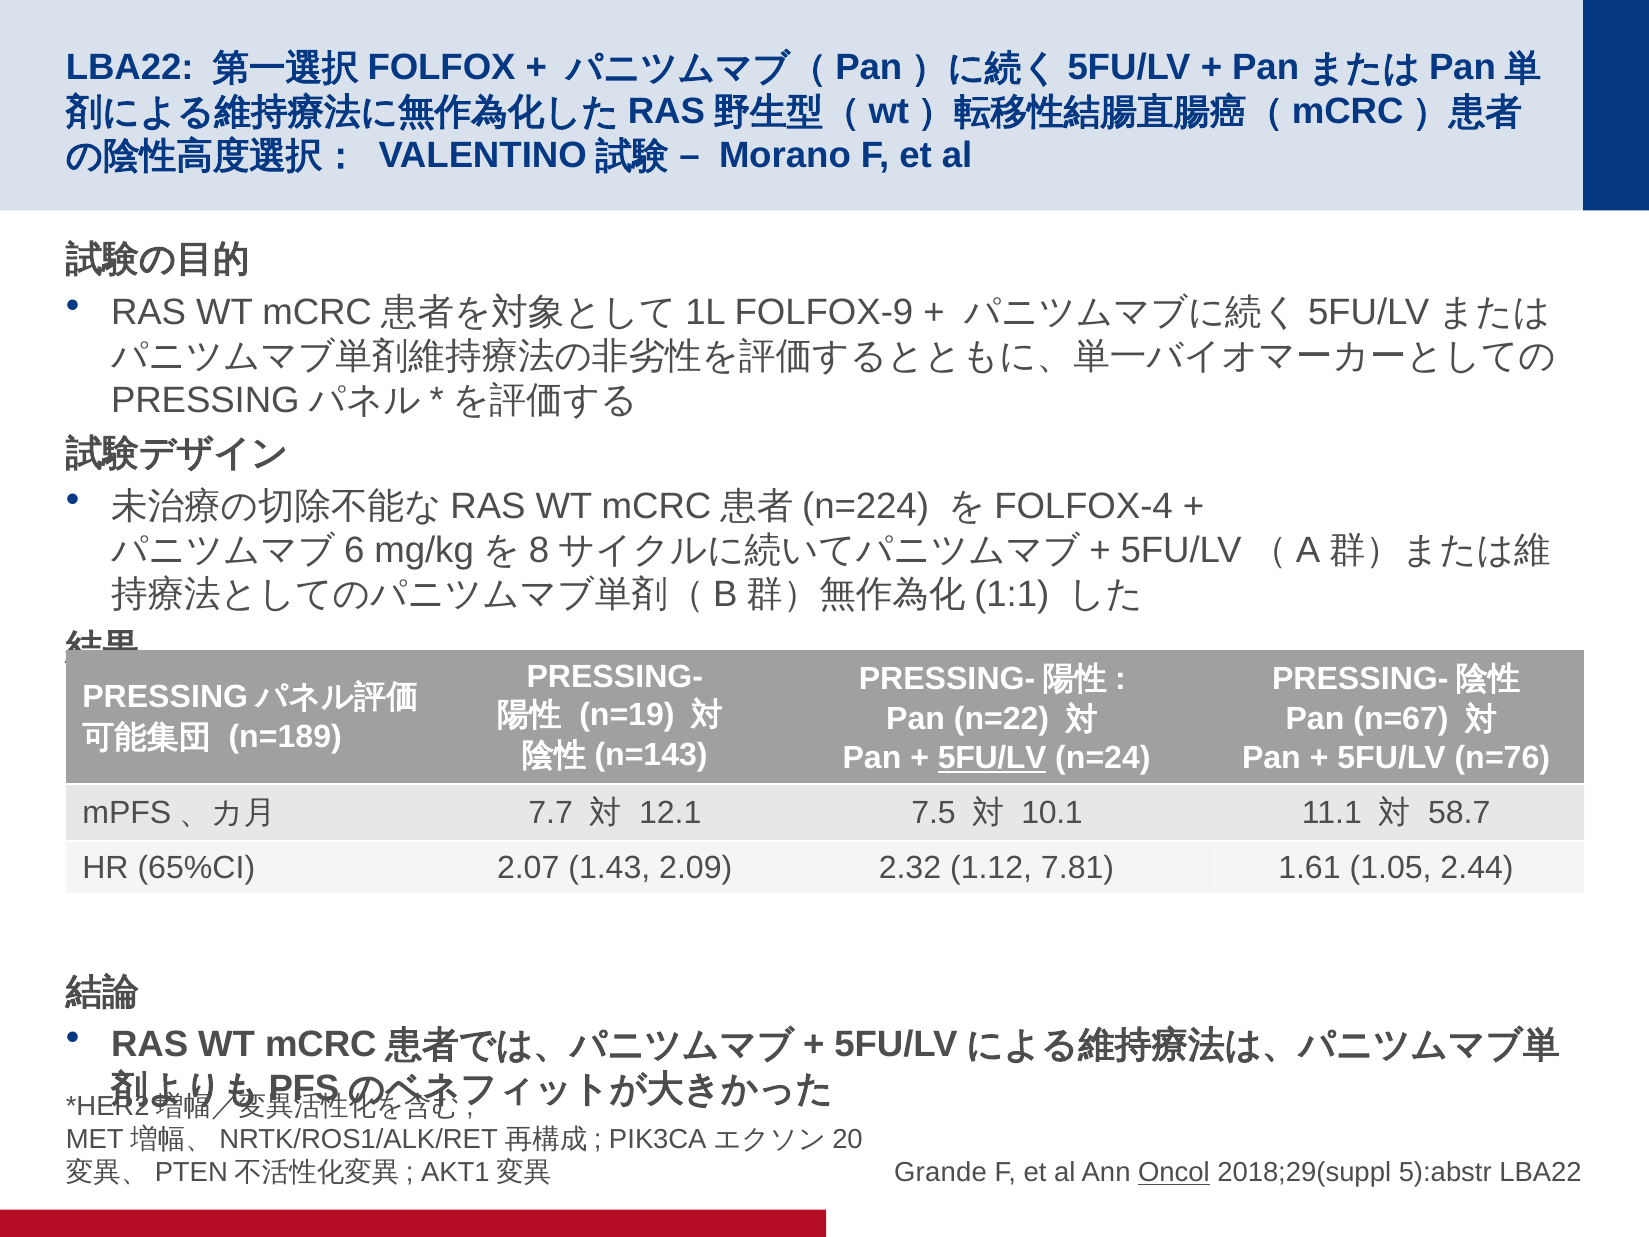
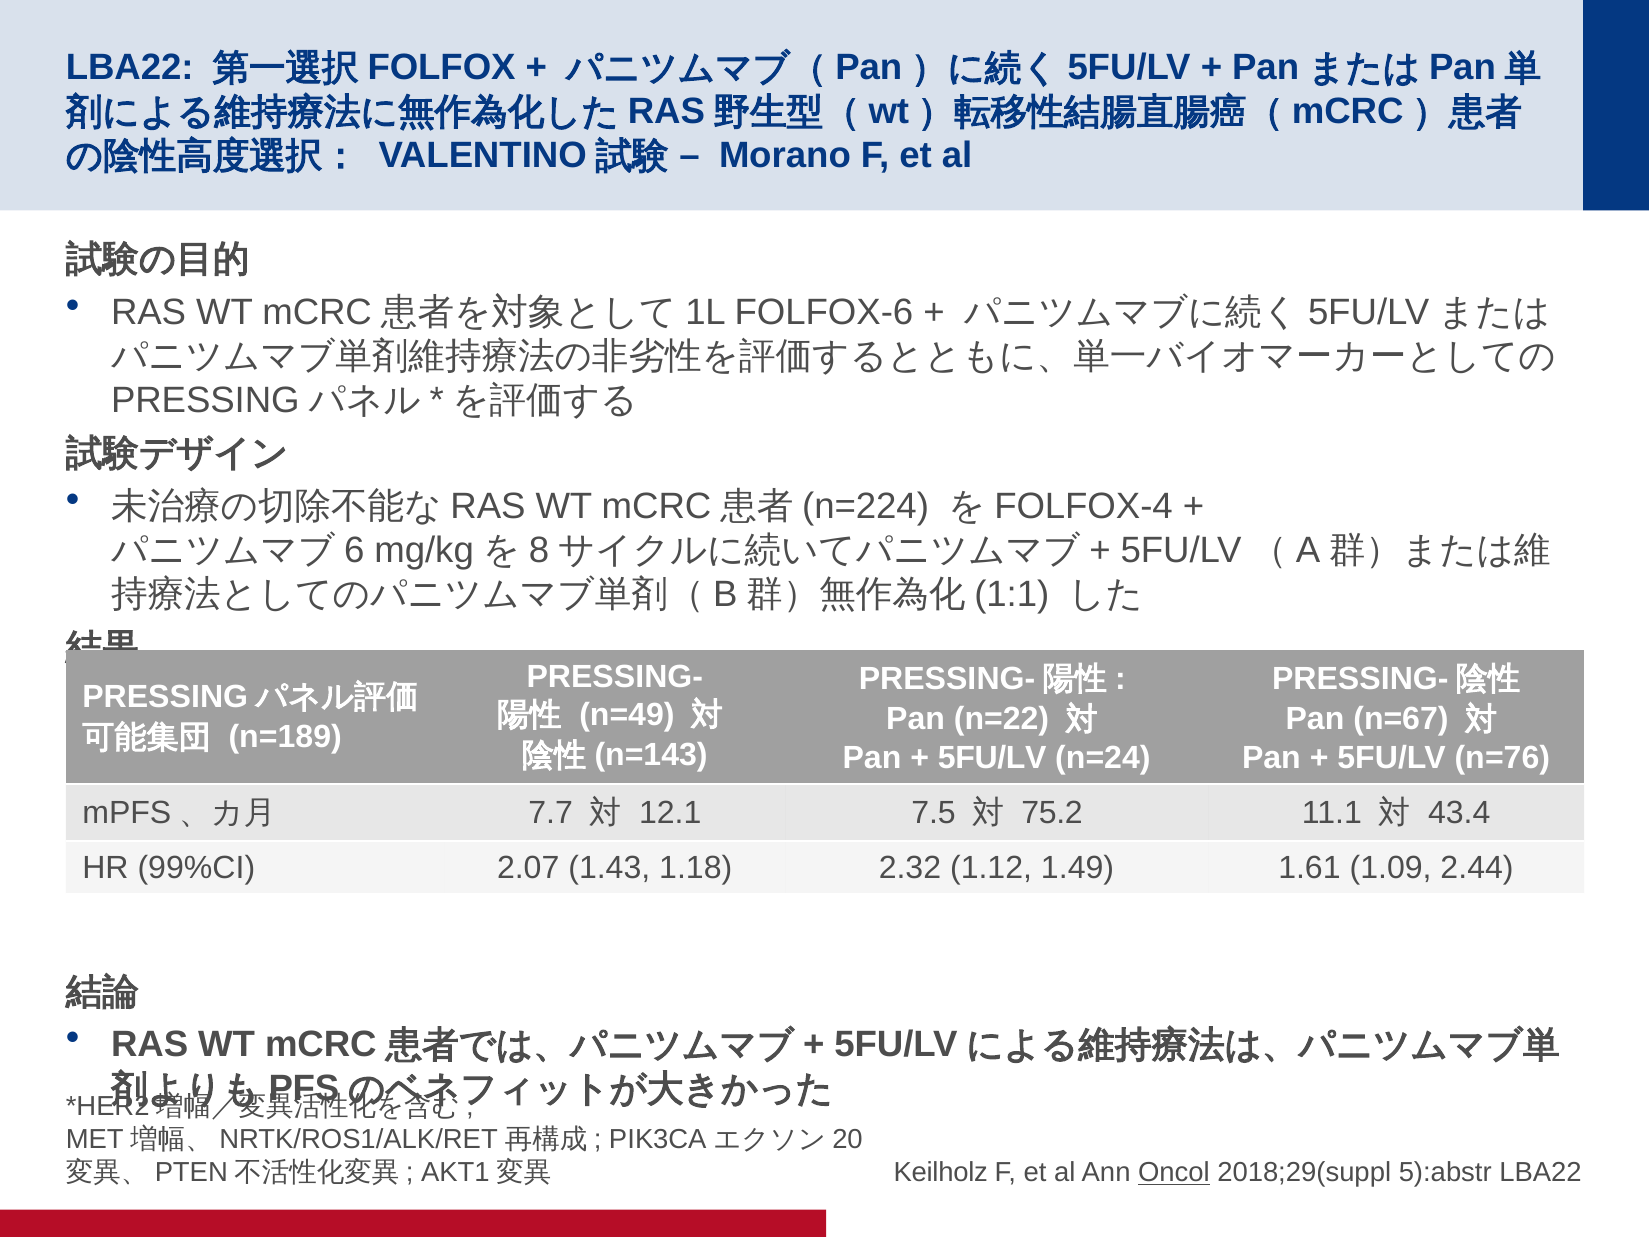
FOLFOX-9: FOLFOX-9 -> FOLFOX-6 (824, 312)
n=19: n=19 -> n=49 (627, 714)
5FU/LV underline: present -> none (992, 758)
10.1: 10.1 -> 75.2 (1052, 812)
58.7: 58.7 -> 43.4 (1459, 812)
65%CI: 65%CI -> 99%CI (196, 868)
2.09: 2.09 -> 1.18 (696, 868)
7.81: 7.81 -> 1.49 (1078, 868)
1.05: 1.05 -> 1.09 (1391, 868)
Grande: Grande -> Keilholz (941, 1173)
